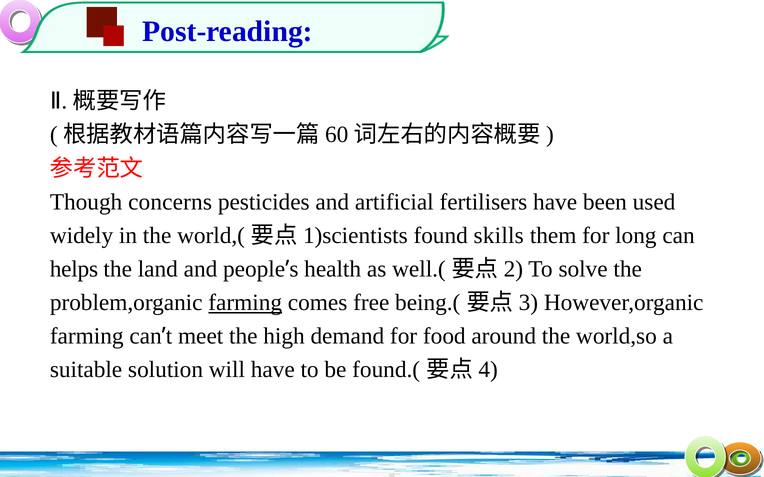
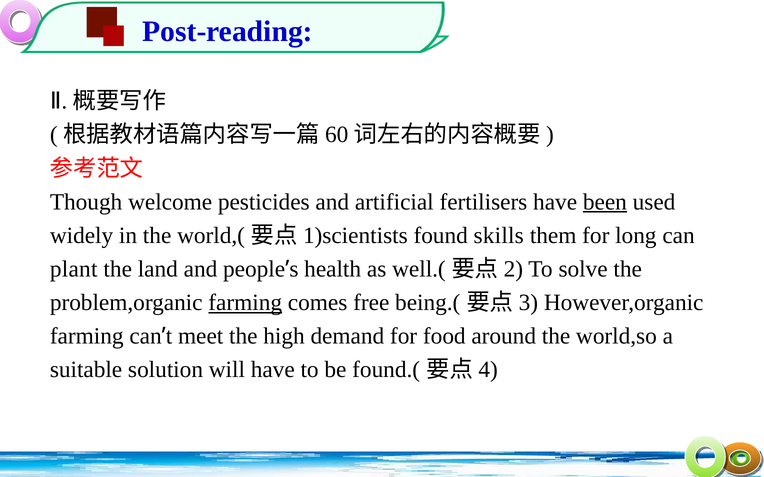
concerns: concerns -> welcome (170, 202)
been underline: none -> present (605, 202)
helps: helps -> plant (74, 269)
